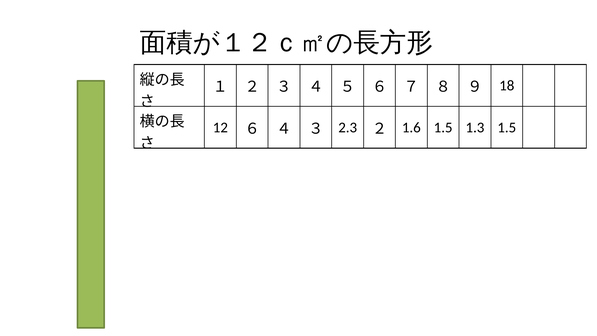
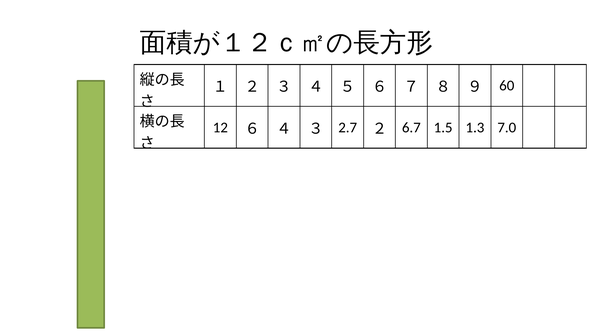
18: 18 -> 60 (507, 86)
2.3: 2.3 -> 2.7 (348, 127)
1.6: 1.6 -> 6.7 (411, 127)
1.3 1.5: 1.5 -> 7.0 (507, 127)
